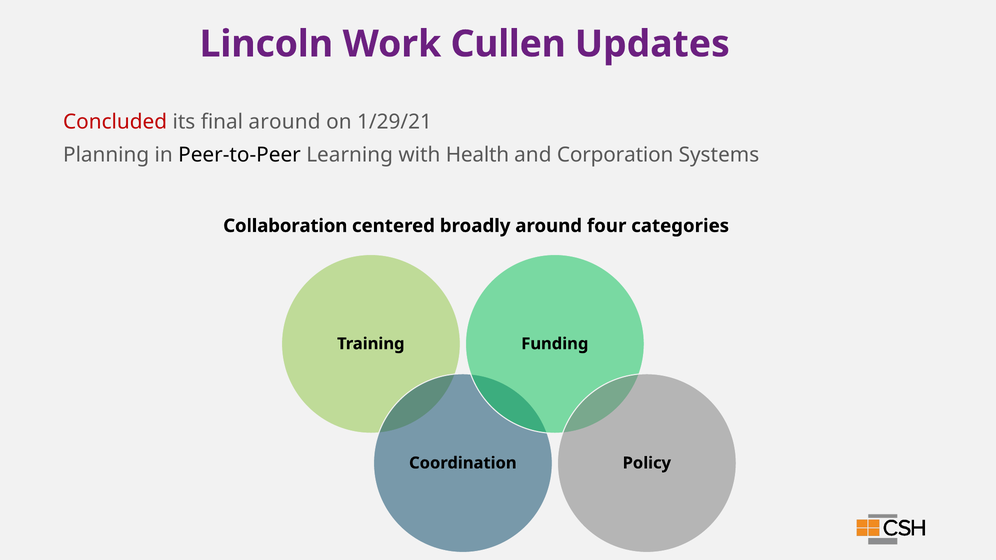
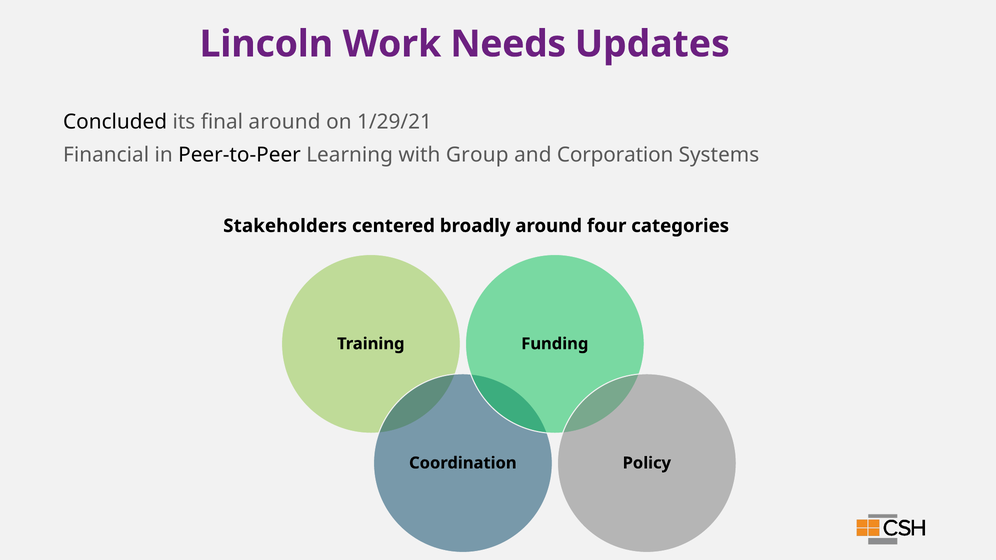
Cullen: Cullen -> Needs (508, 44)
Concluded colour: red -> black (115, 122)
Planning: Planning -> Financial (106, 155)
Health: Health -> Group (477, 155)
Collaboration: Collaboration -> Stakeholders (285, 226)
